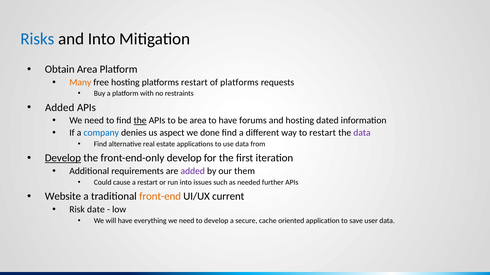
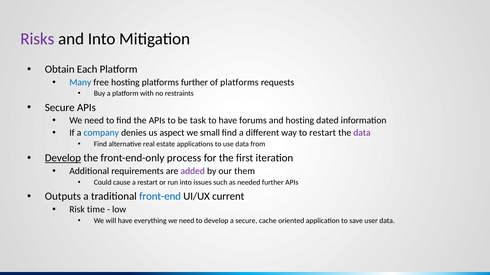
Risks colour: blue -> purple (37, 39)
Obtain Area: Area -> Each (87, 69)
Many colour: orange -> blue (80, 82)
platforms restart: restart -> further (194, 82)
Added: Added -> Secure (60, 108)
the underline: present -> none (140, 121)
be area: area -> task (198, 121)
done: done -> small (210, 133)
front-end-only develop: develop -> process (184, 158)
Website: Website -> Outputs (63, 197)
front-end colour: orange -> blue (160, 197)
date: date -> time (96, 210)
